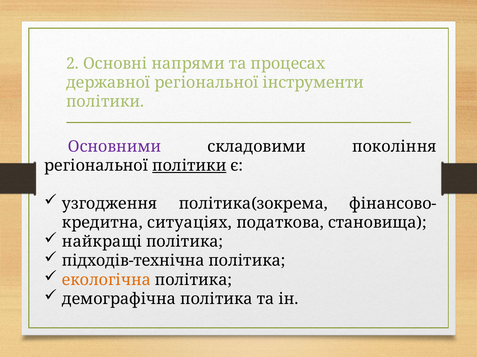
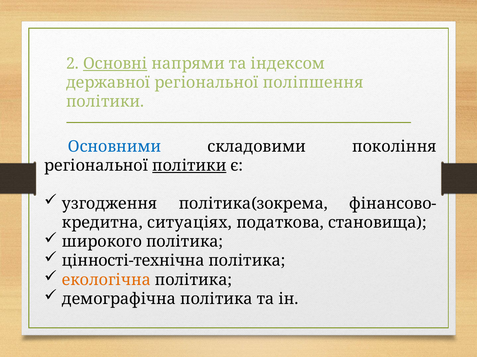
Основні underline: none -> present (115, 64)
процесах: процесах -> індексом (288, 64)
інструменти: інструменти -> поліпшення (313, 83)
Основними colour: purple -> blue (115, 147)
найкращі: найкращі -> широкого (102, 242)
підходів-технічна: підходів-технічна -> цінності-технічна (133, 261)
